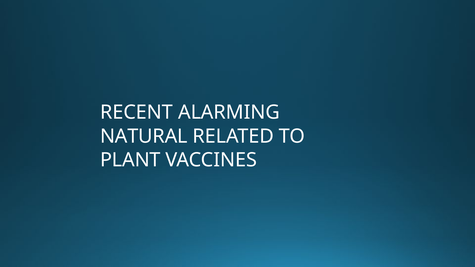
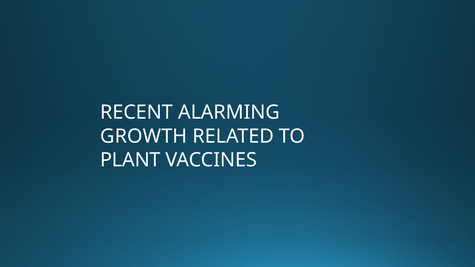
NATURAL: NATURAL -> GROWTH (144, 136)
